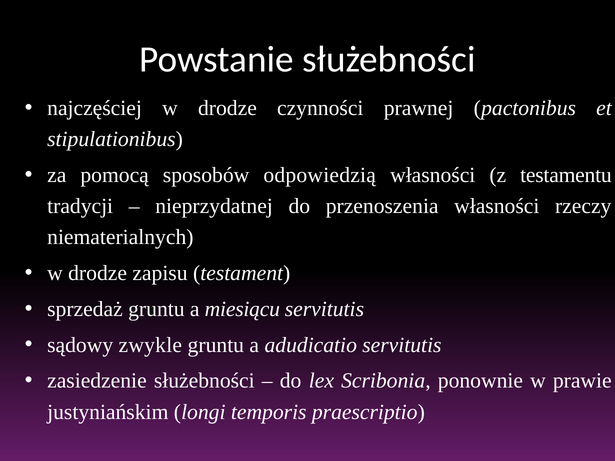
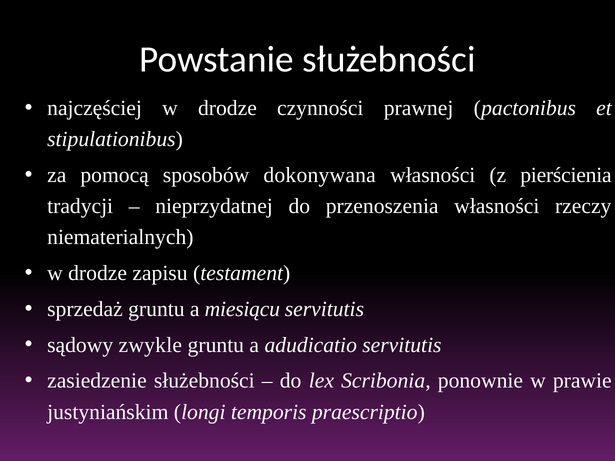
odpowiedzią: odpowiedzią -> dokonywana (320, 175)
testamentu: testamentu -> pierścienia (566, 175)
